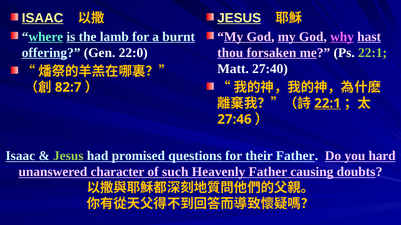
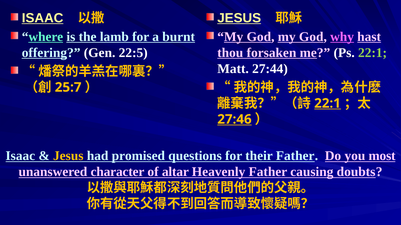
22:0: 22:0 -> 22:5 (133, 53)
27:40: 27:40 -> 27:44 (270, 69)
82:7: 82:7 -> 25:7 (68, 88)
27:46 underline: none -> present (234, 120)
Jesus colour: light green -> yellow (68, 156)
hard: hard -> most (382, 156)
such: such -> altar (175, 172)
